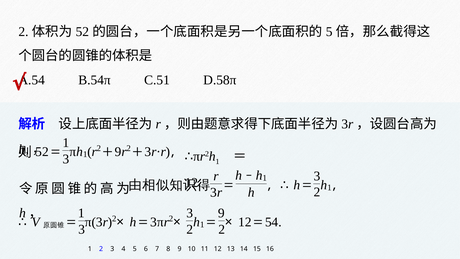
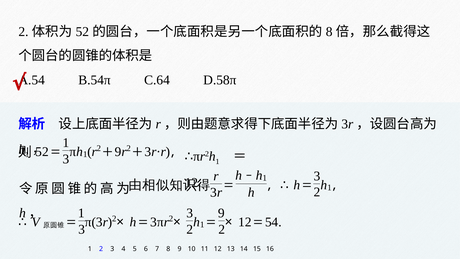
5: 5 -> 8 (329, 32)
C.51: C.51 -> C.64 (157, 80)
